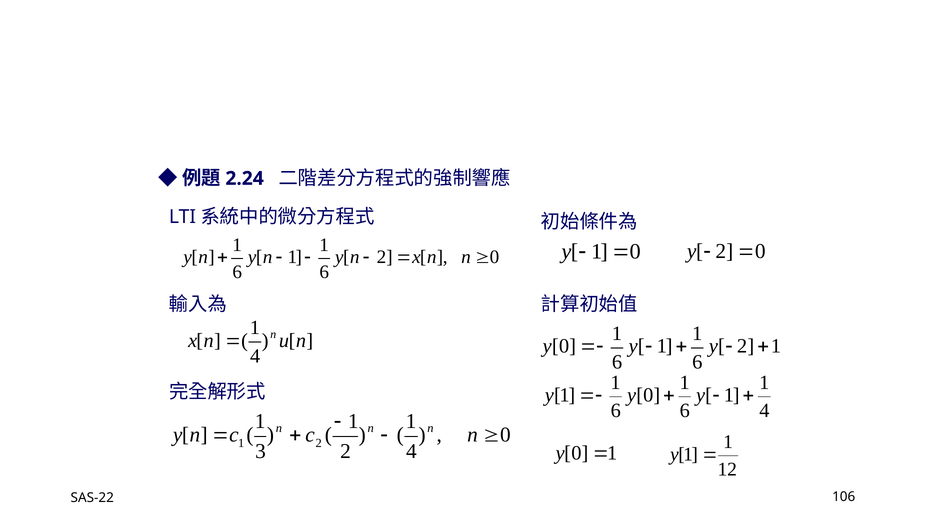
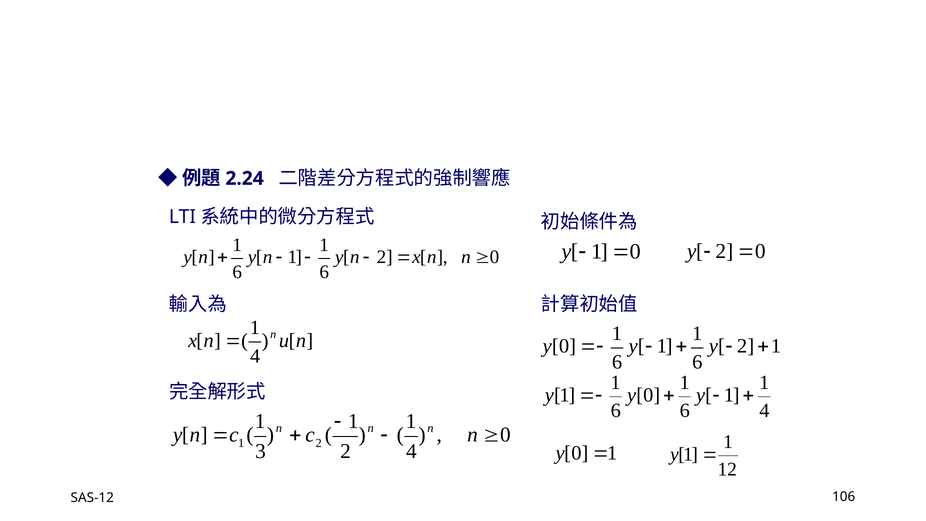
SAS-22: SAS-22 -> SAS-12 (92, 498)
